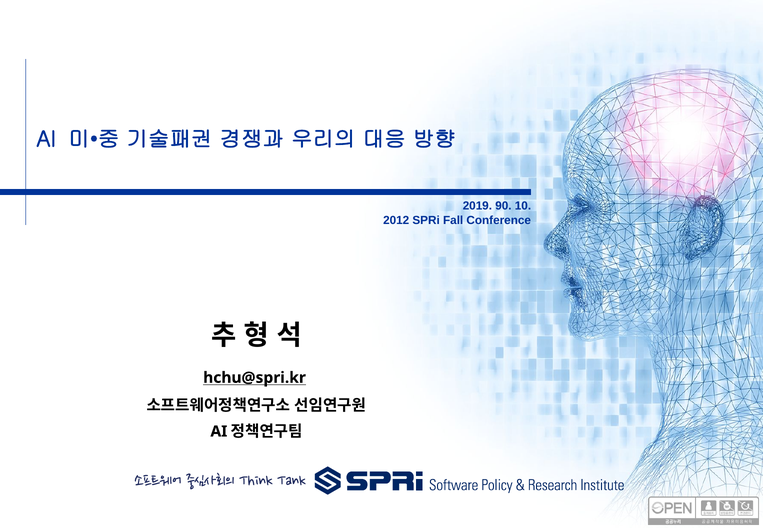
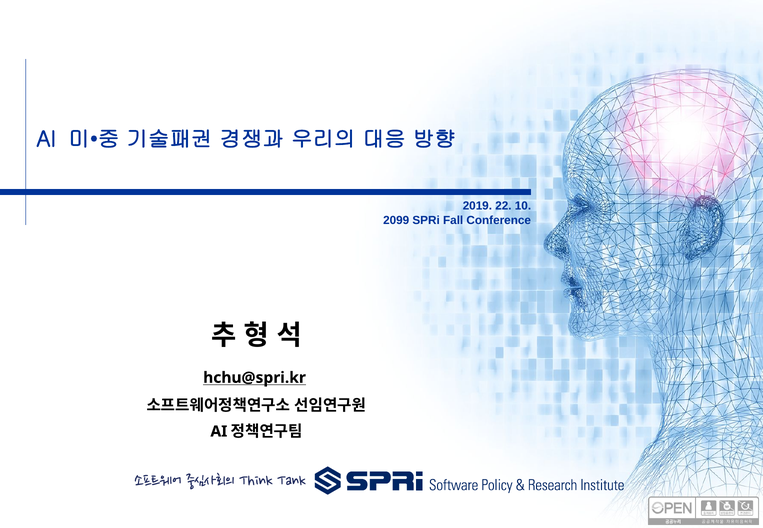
90: 90 -> 22 (503, 206)
2012: 2012 -> 2099 (396, 220)
